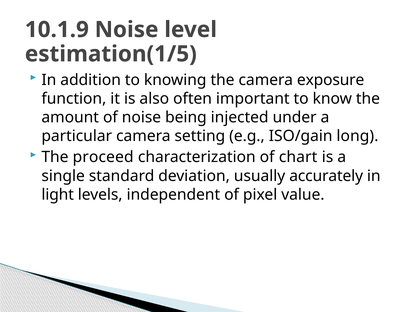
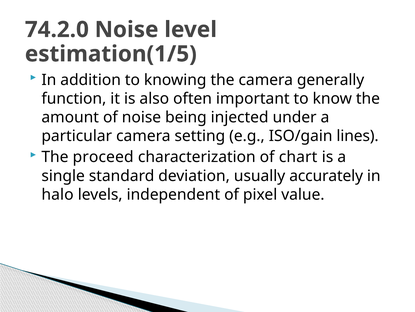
10.1.9: 10.1.9 -> 74.2.0 (57, 30)
exposure: exposure -> generally (331, 80)
long: long -> lines (358, 136)
light: light -> halo (58, 194)
